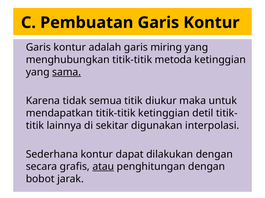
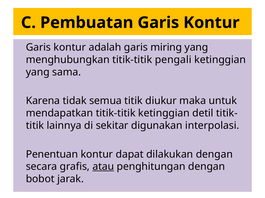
metoda: metoda -> pengali (173, 60)
sama underline: present -> none (67, 72)
Sederhana: Sederhana -> Penentuan (52, 155)
